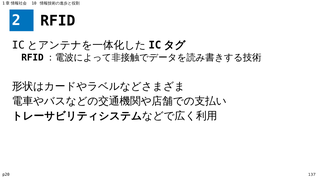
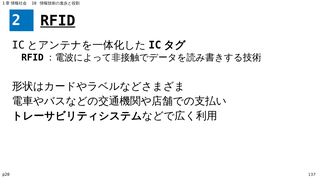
RFID underline: none -> present (58, 21)
